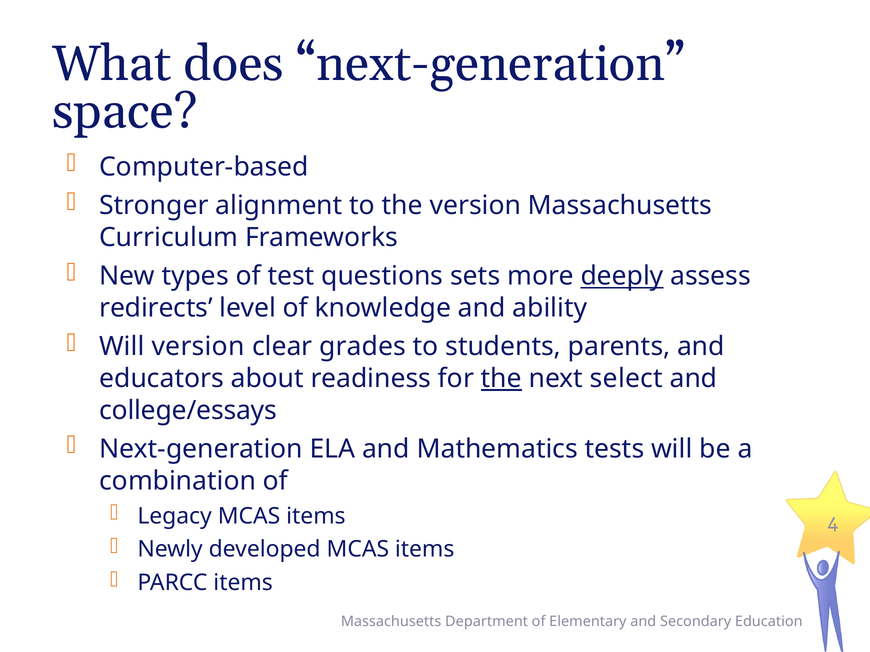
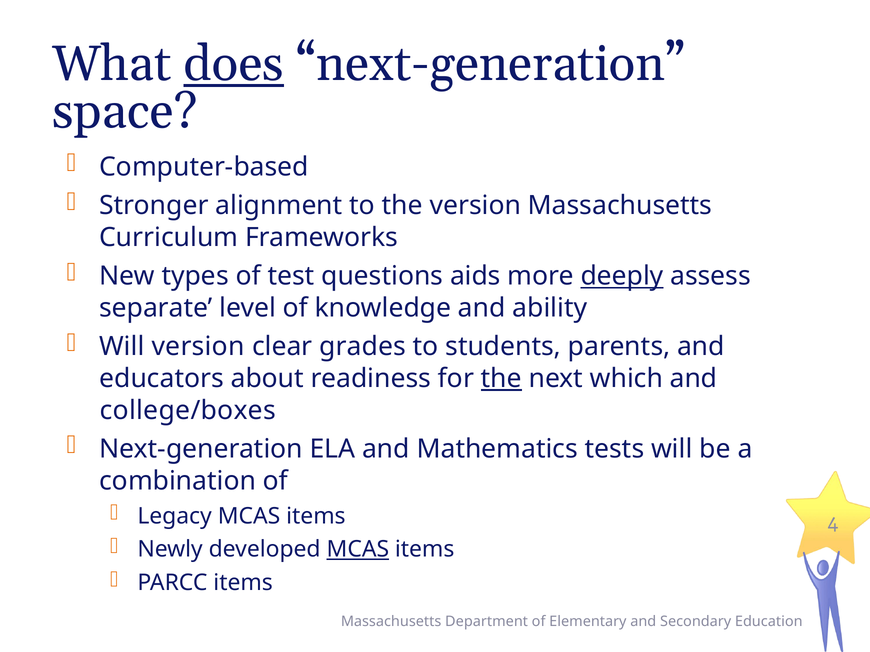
does underline: none -> present (234, 64)
sets: sets -> aids (475, 276)
redirects: redirects -> separate (156, 308)
select: select -> which (626, 379)
college/essays: college/essays -> college/boxes (188, 411)
MCAS underline: none -> present (358, 550)
